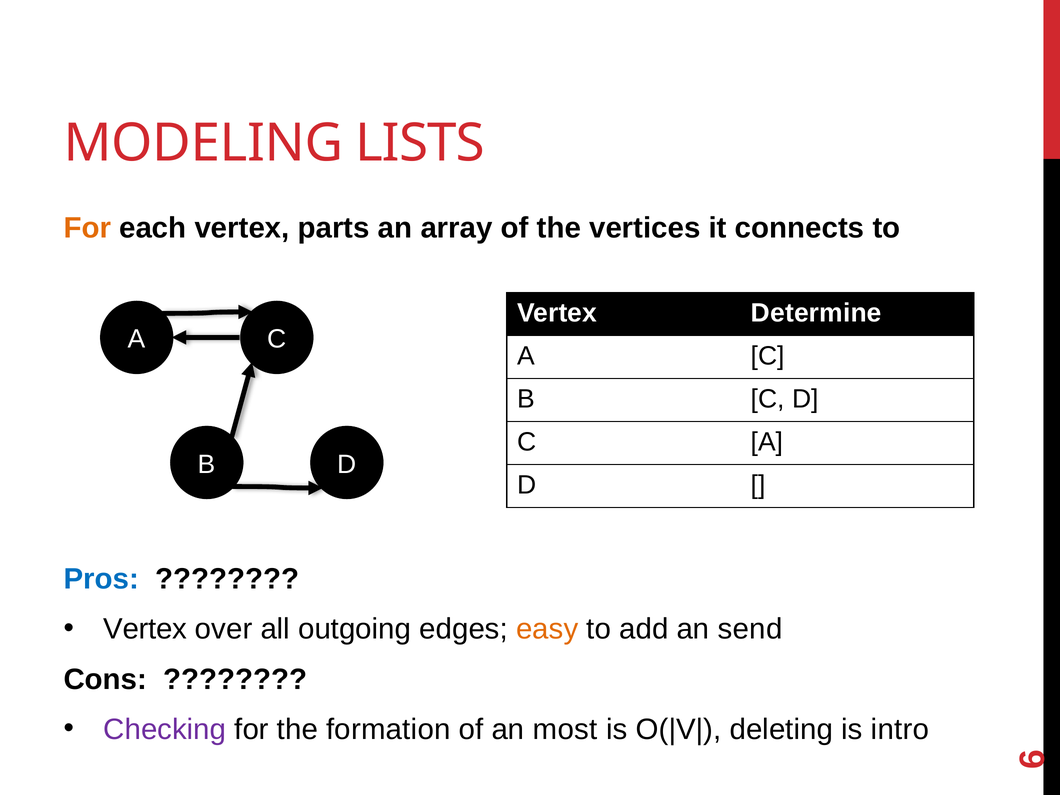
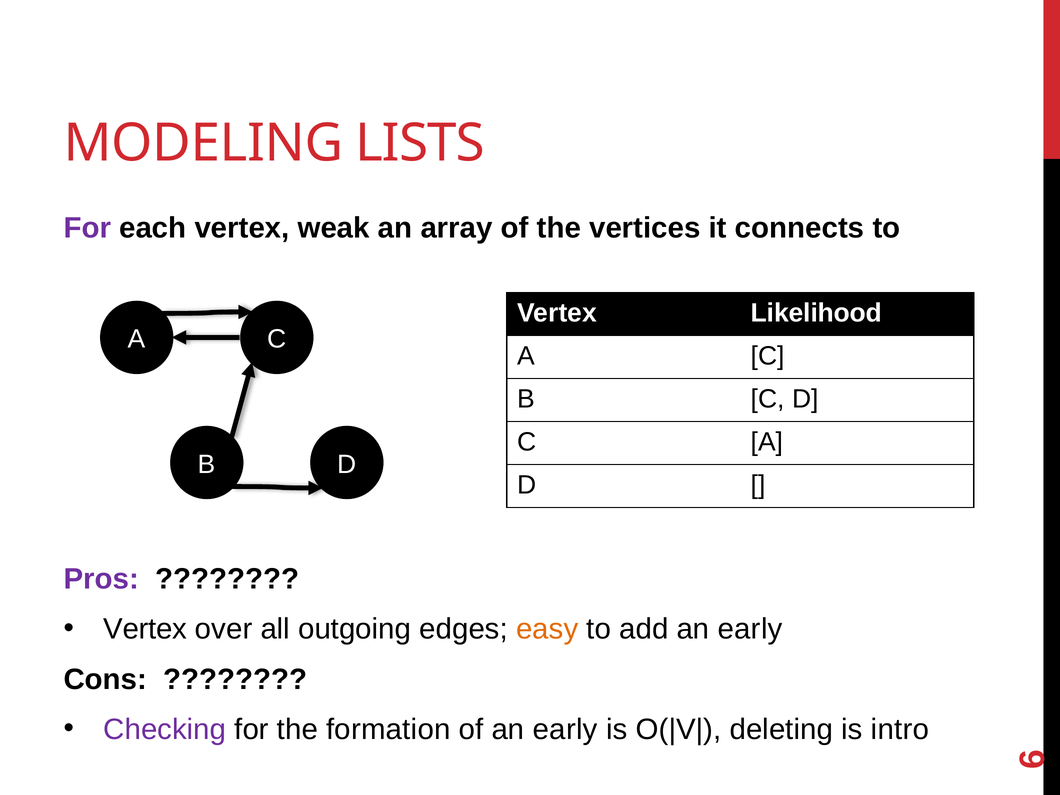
For colour: orange -> purple (87, 228)
parts: parts -> weak (334, 228)
Determine: Determine -> Likelihood (816, 313)
Pros colour: blue -> purple (101, 579)
add an send: send -> early (750, 629)
of an most: most -> early (565, 729)
